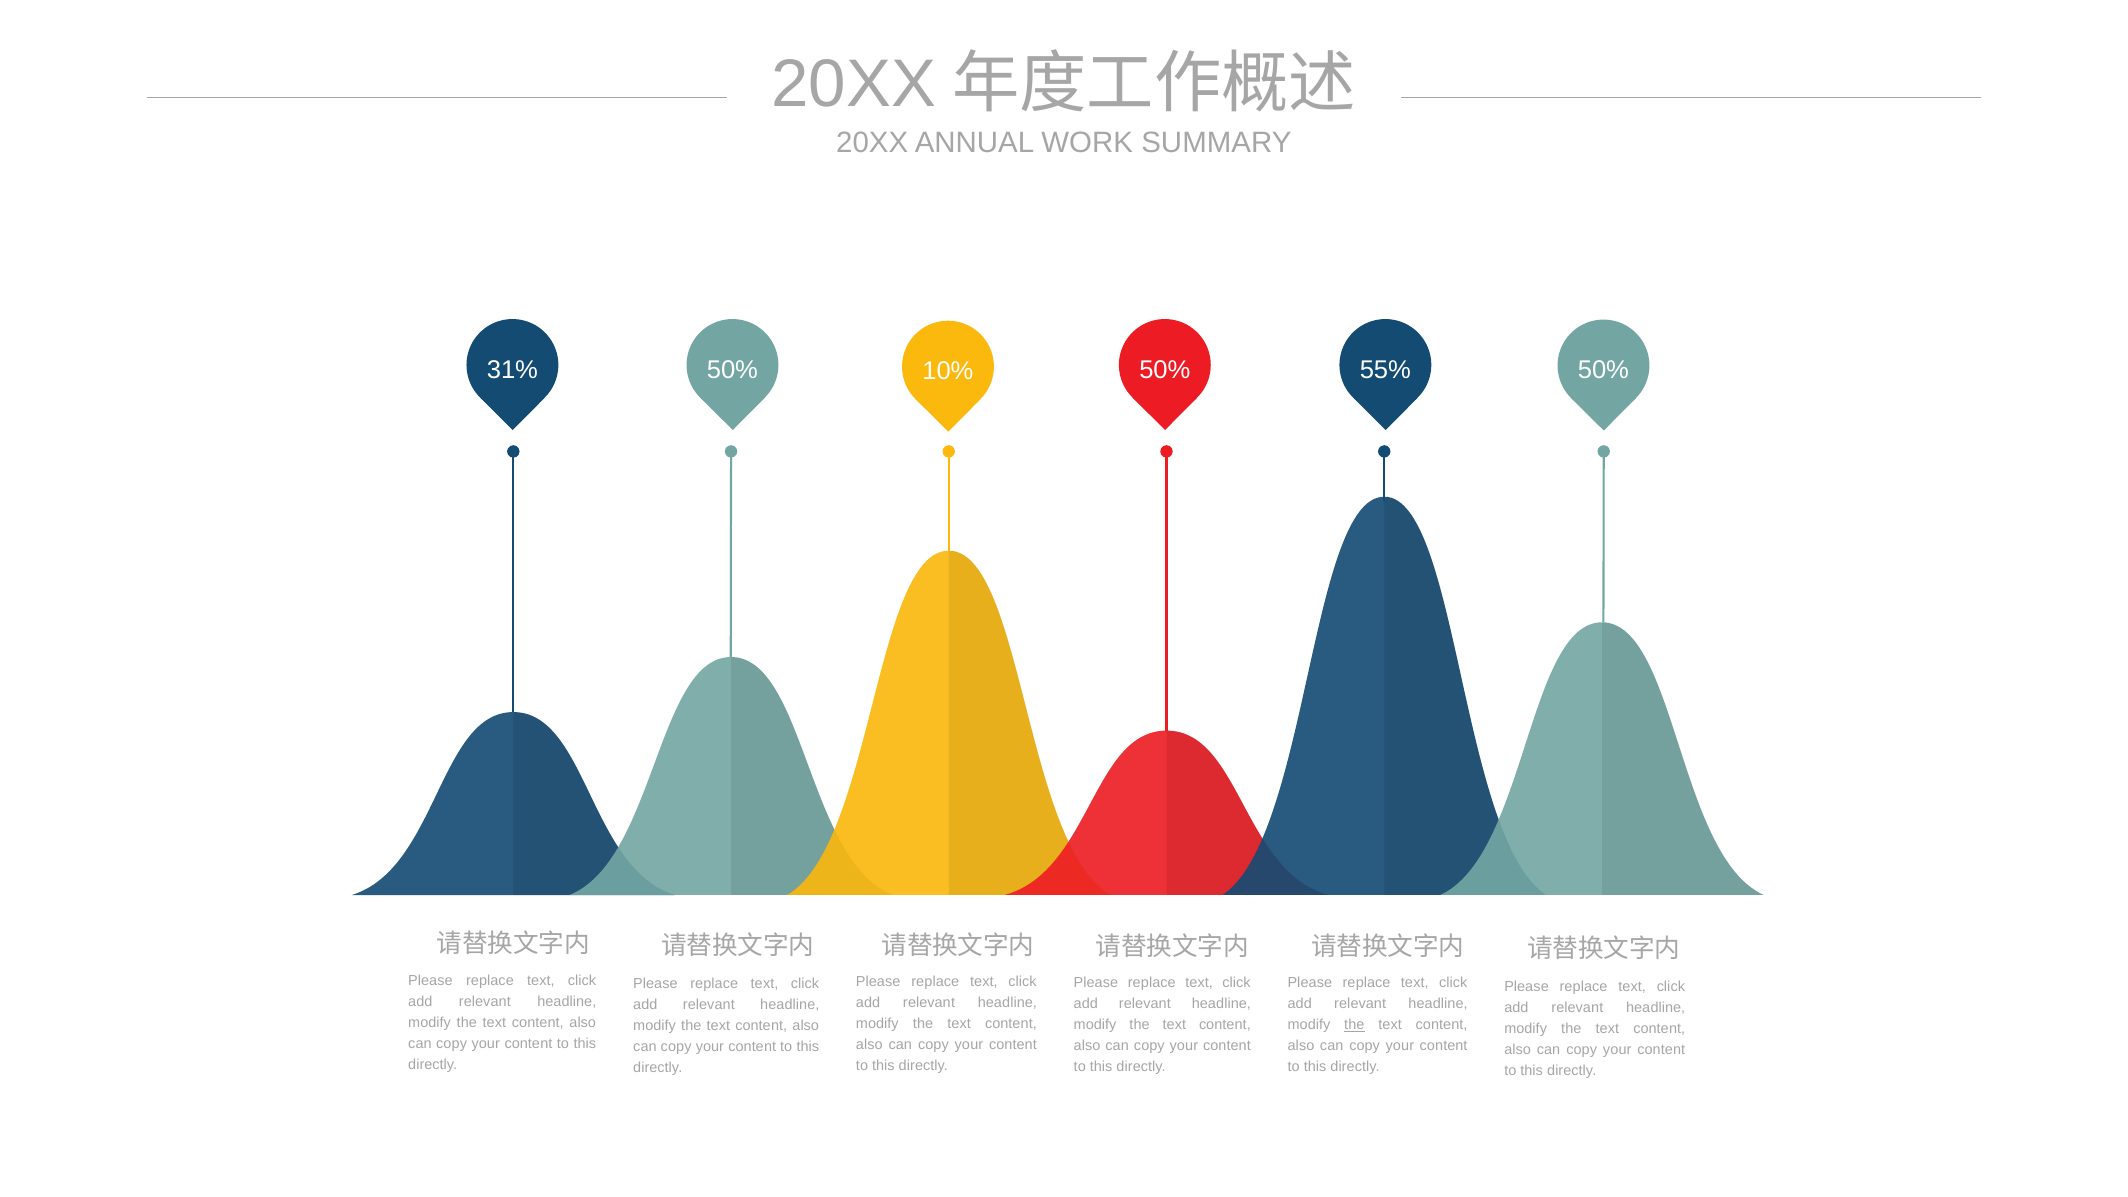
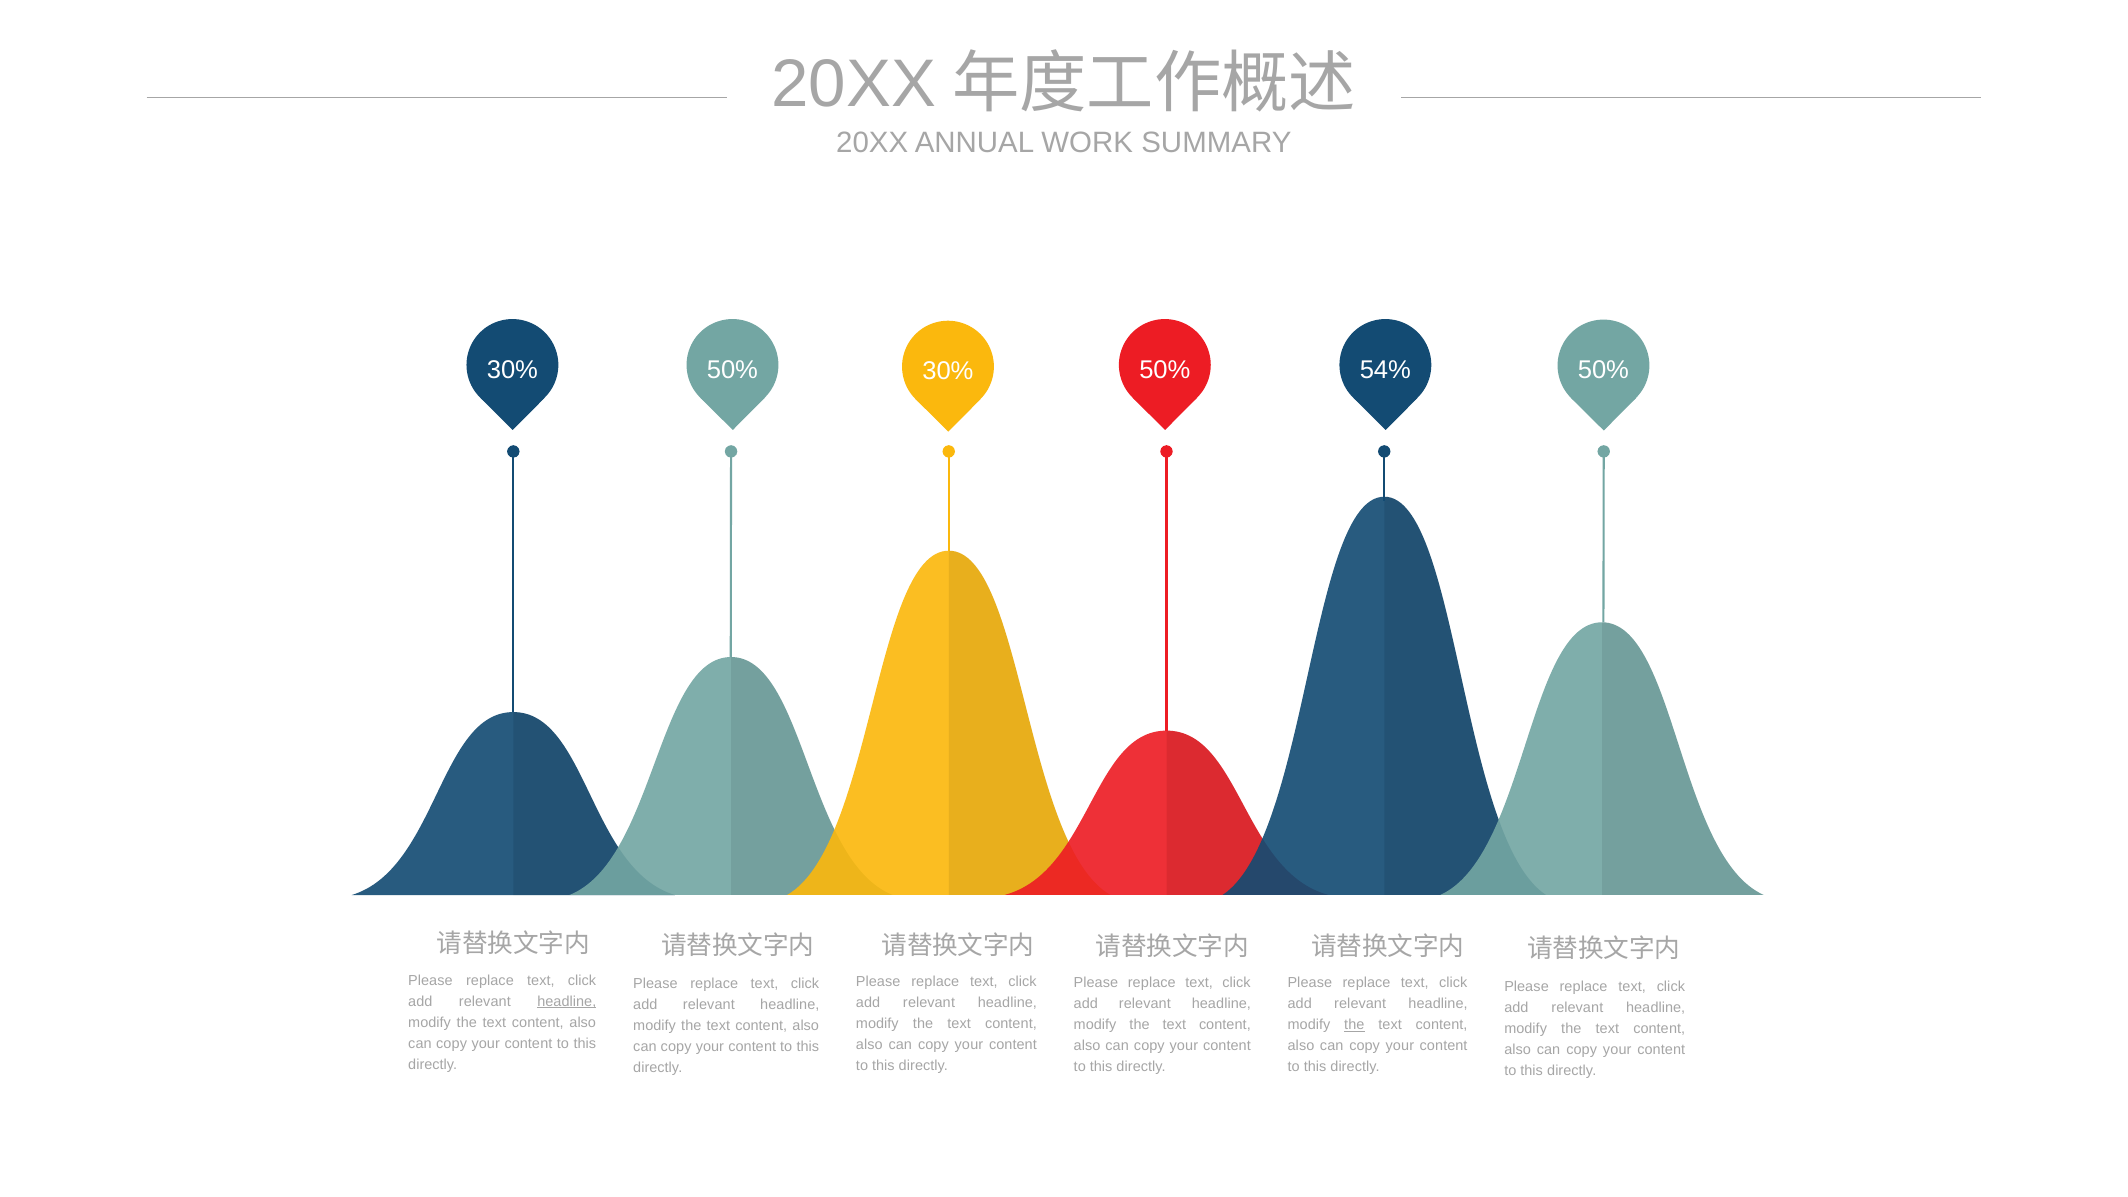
31%: 31% -> 30% (512, 370)
10%: 10% -> 30% (948, 371)
55%: 55% -> 54% (1385, 370)
headline underline: none -> present (567, 1001)
